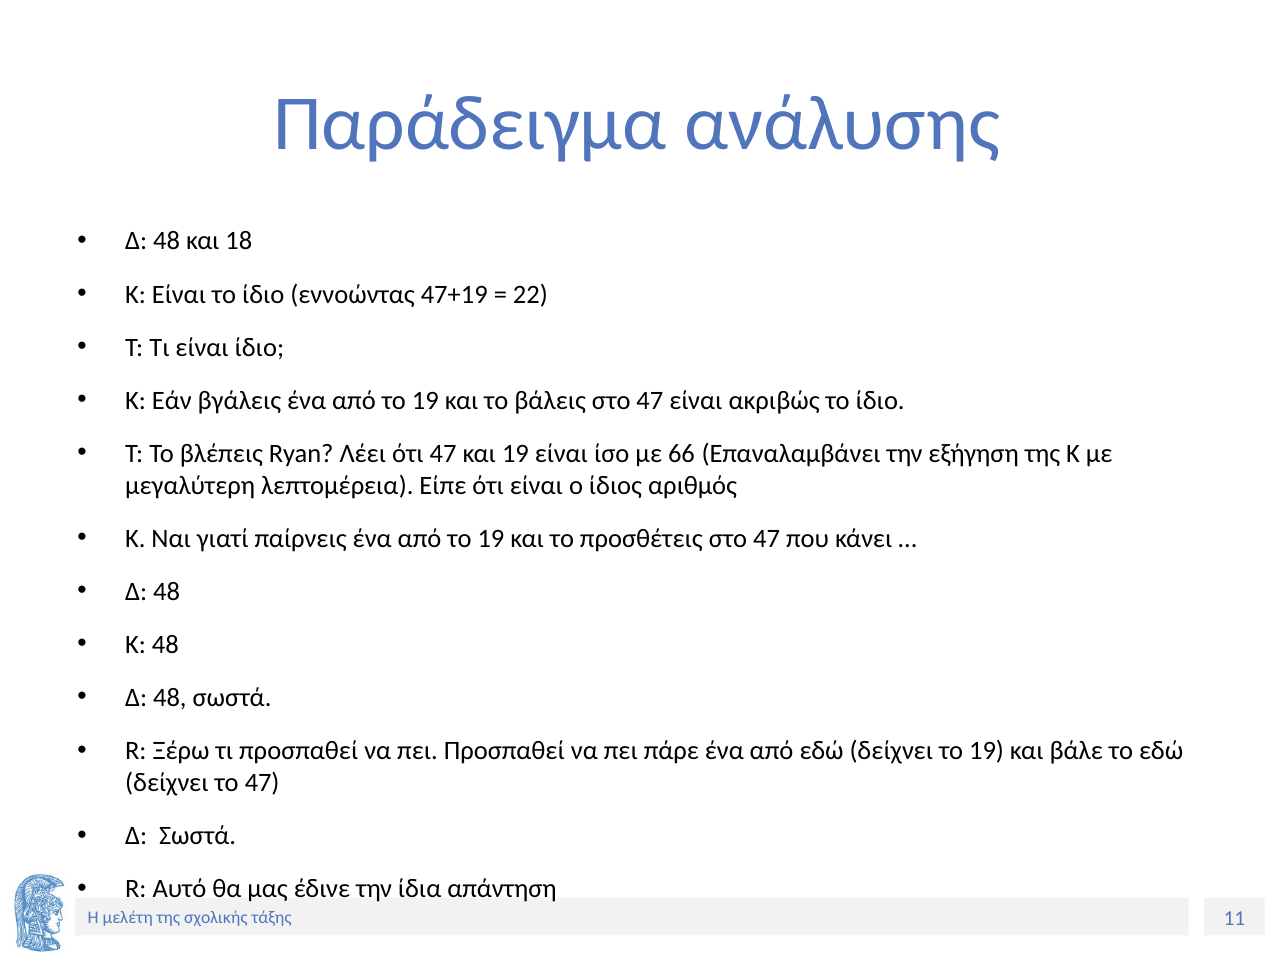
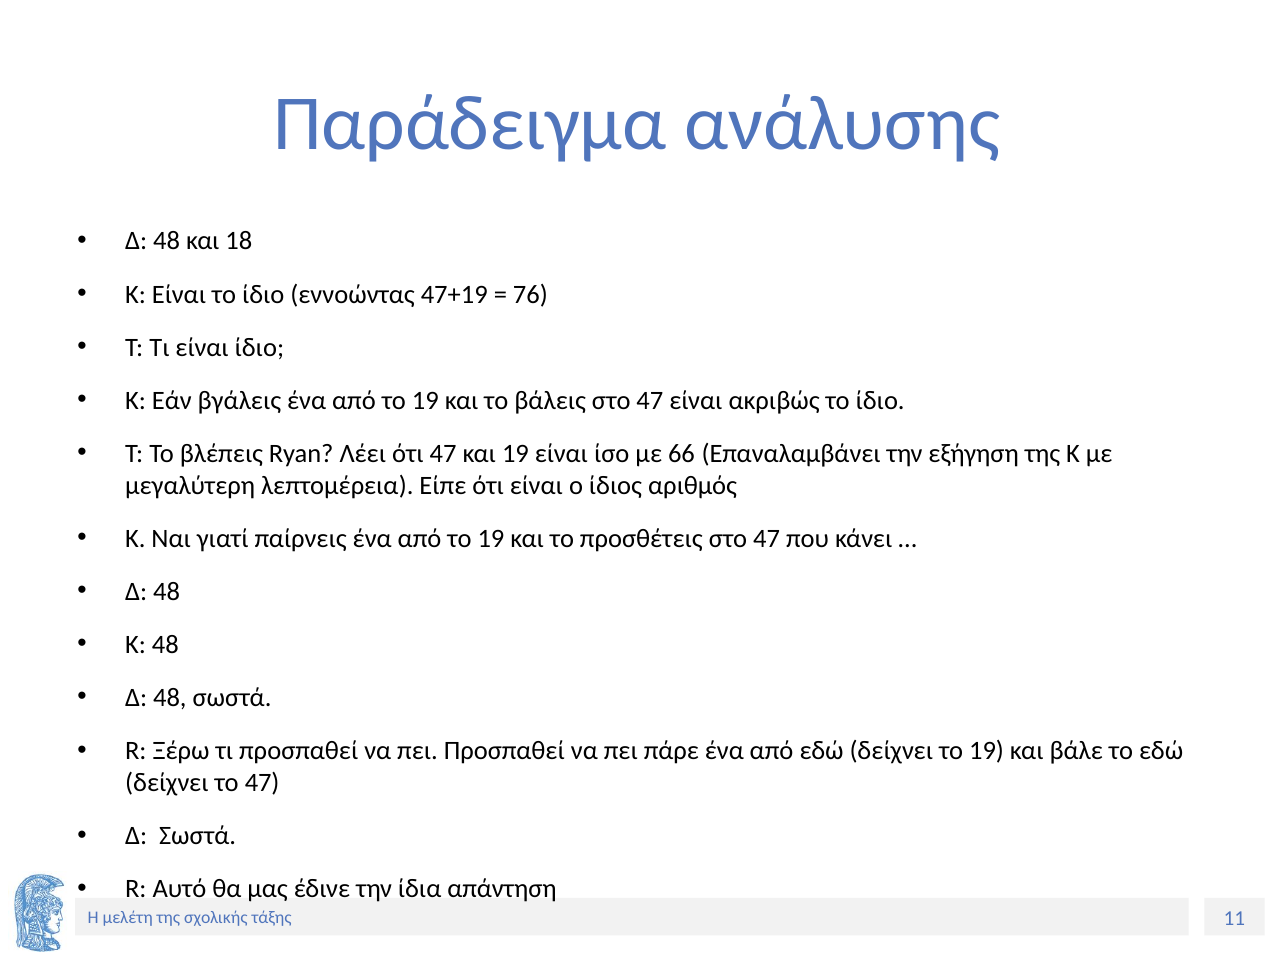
22: 22 -> 76 (530, 294)
